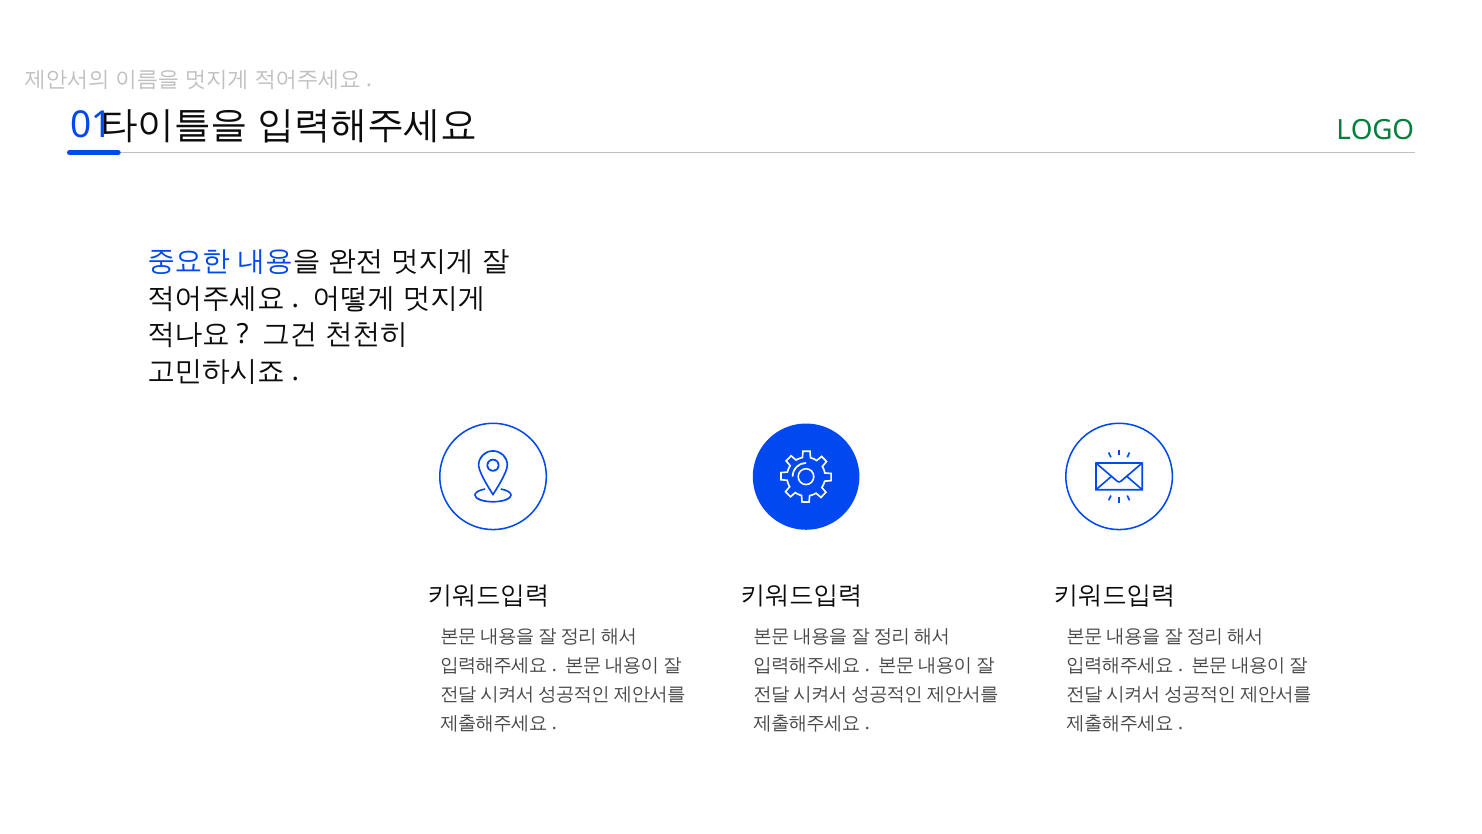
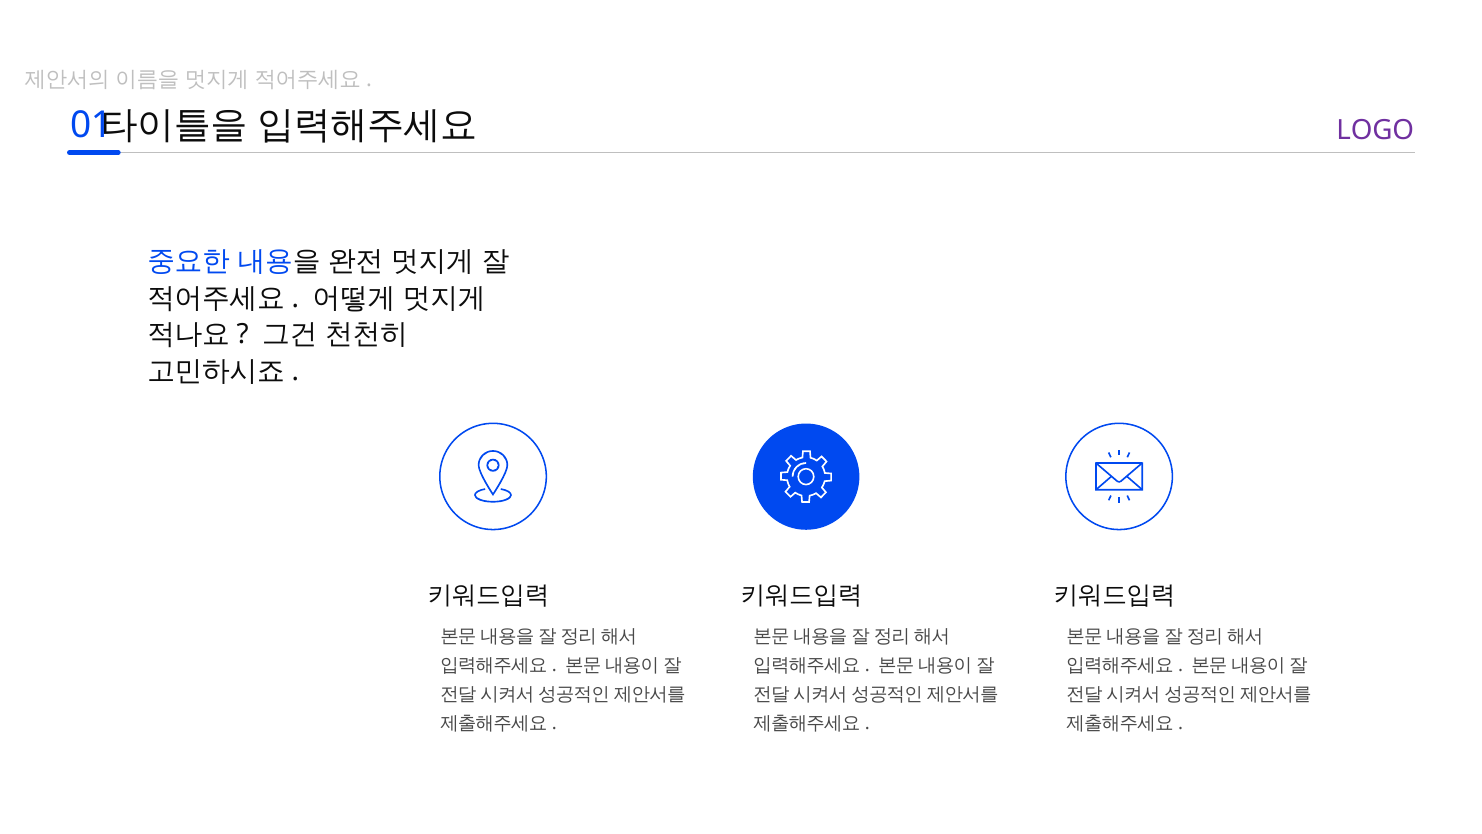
LOGO colour: green -> purple (1375, 130)
